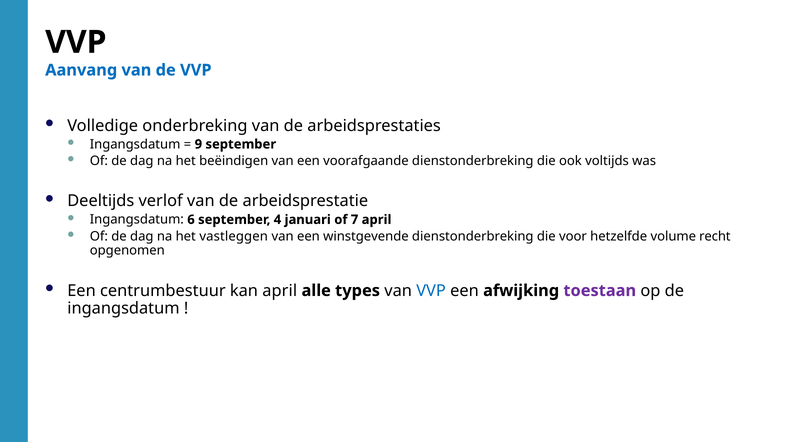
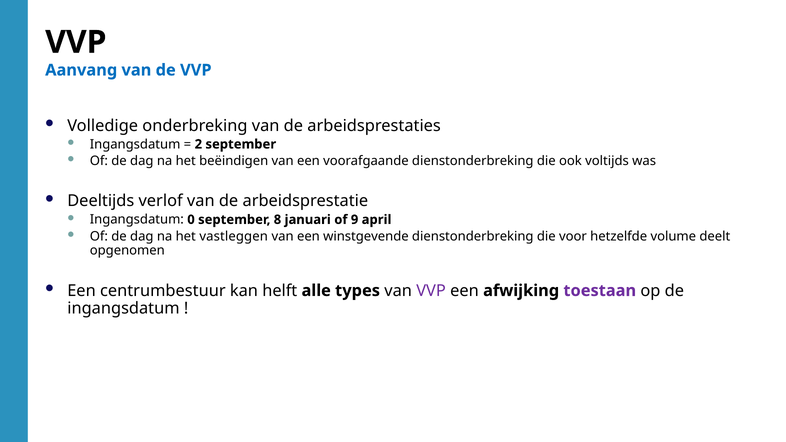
9: 9 -> 2 (198, 144)
6: 6 -> 0 (191, 220)
4: 4 -> 8 (277, 220)
7: 7 -> 9 (355, 220)
recht: recht -> deelt (715, 236)
kan april: april -> helft (280, 291)
VVP colour: blue -> purple (431, 291)
